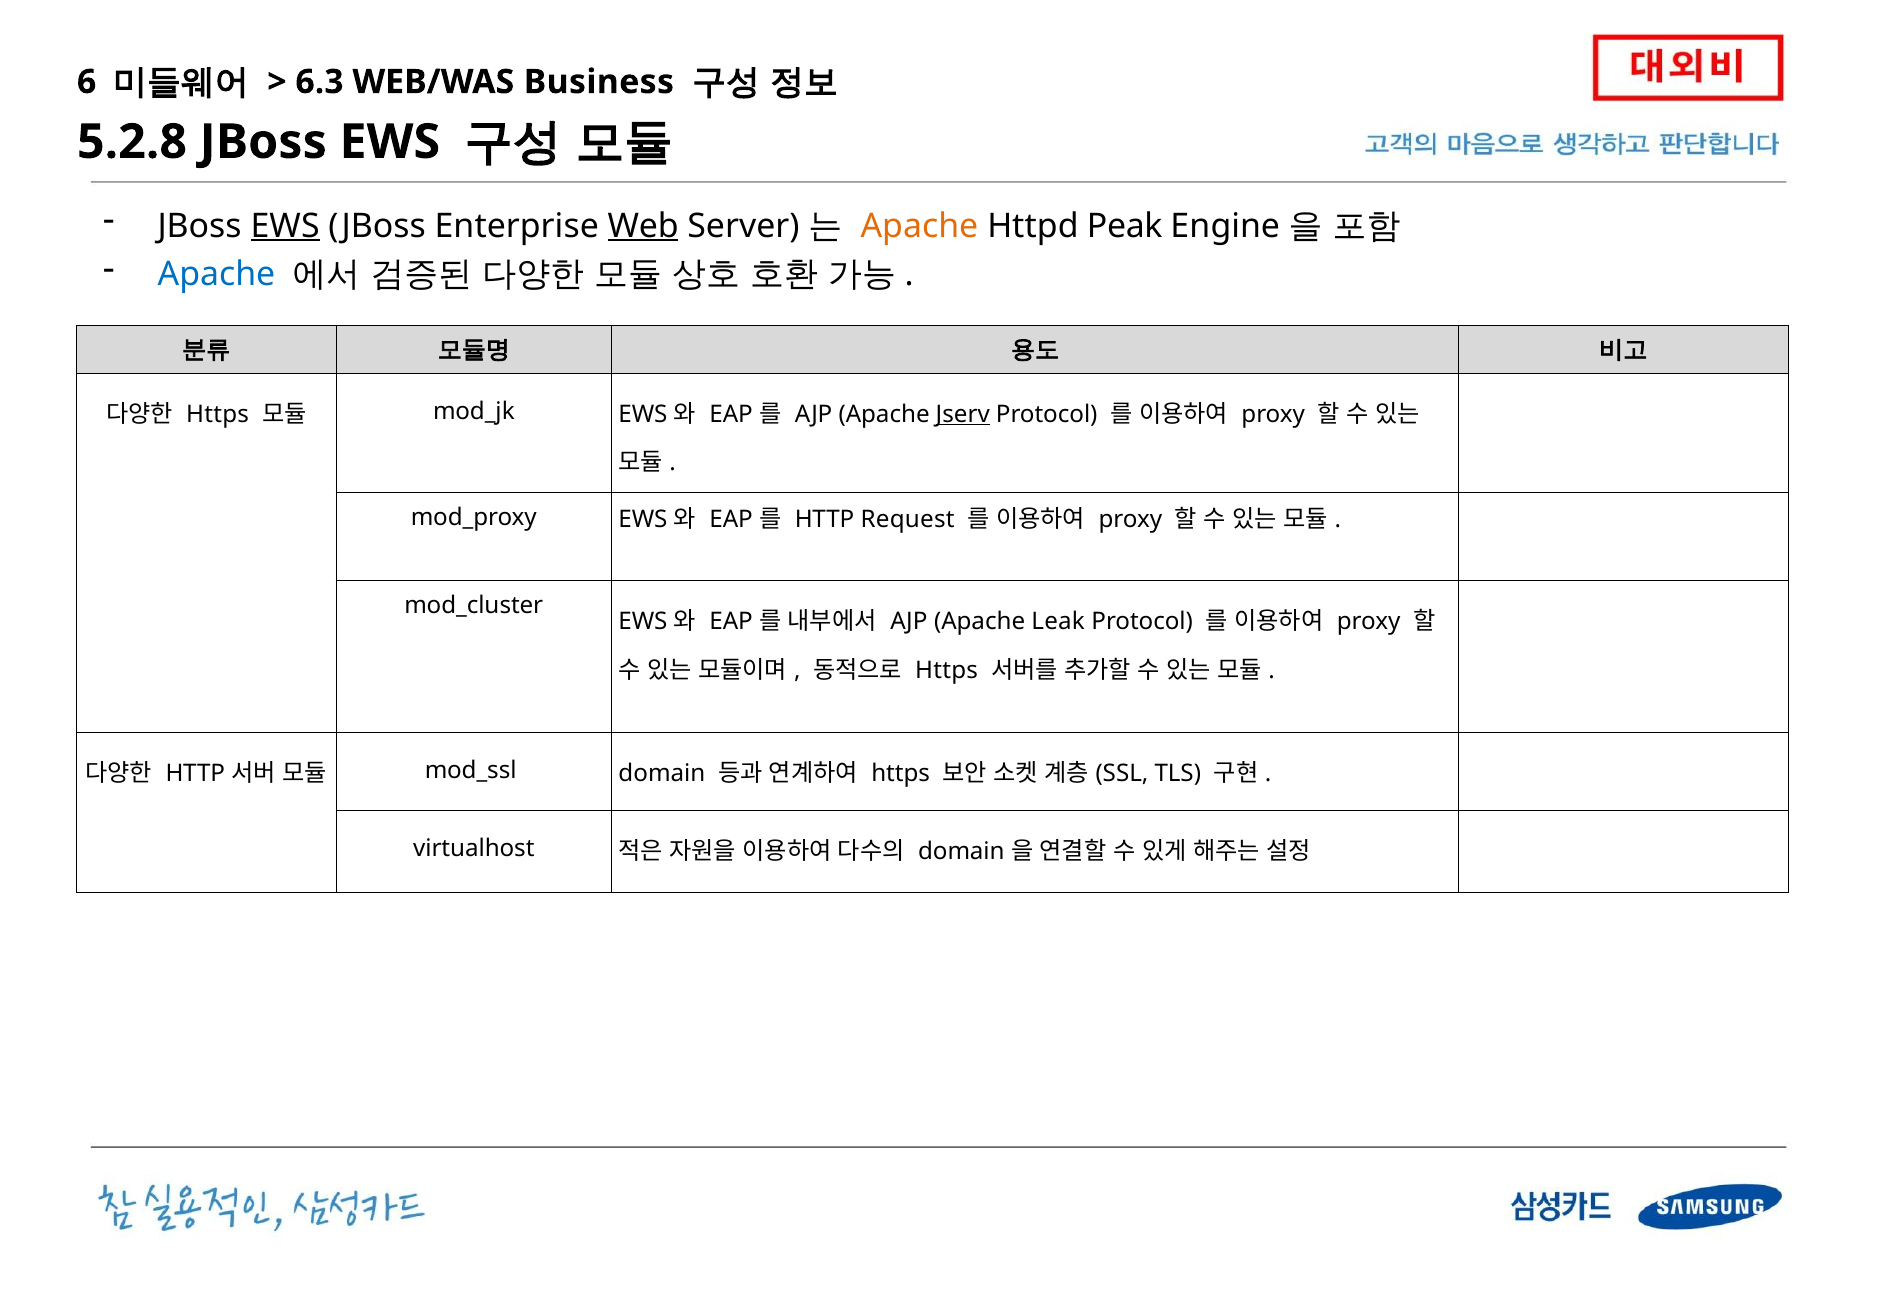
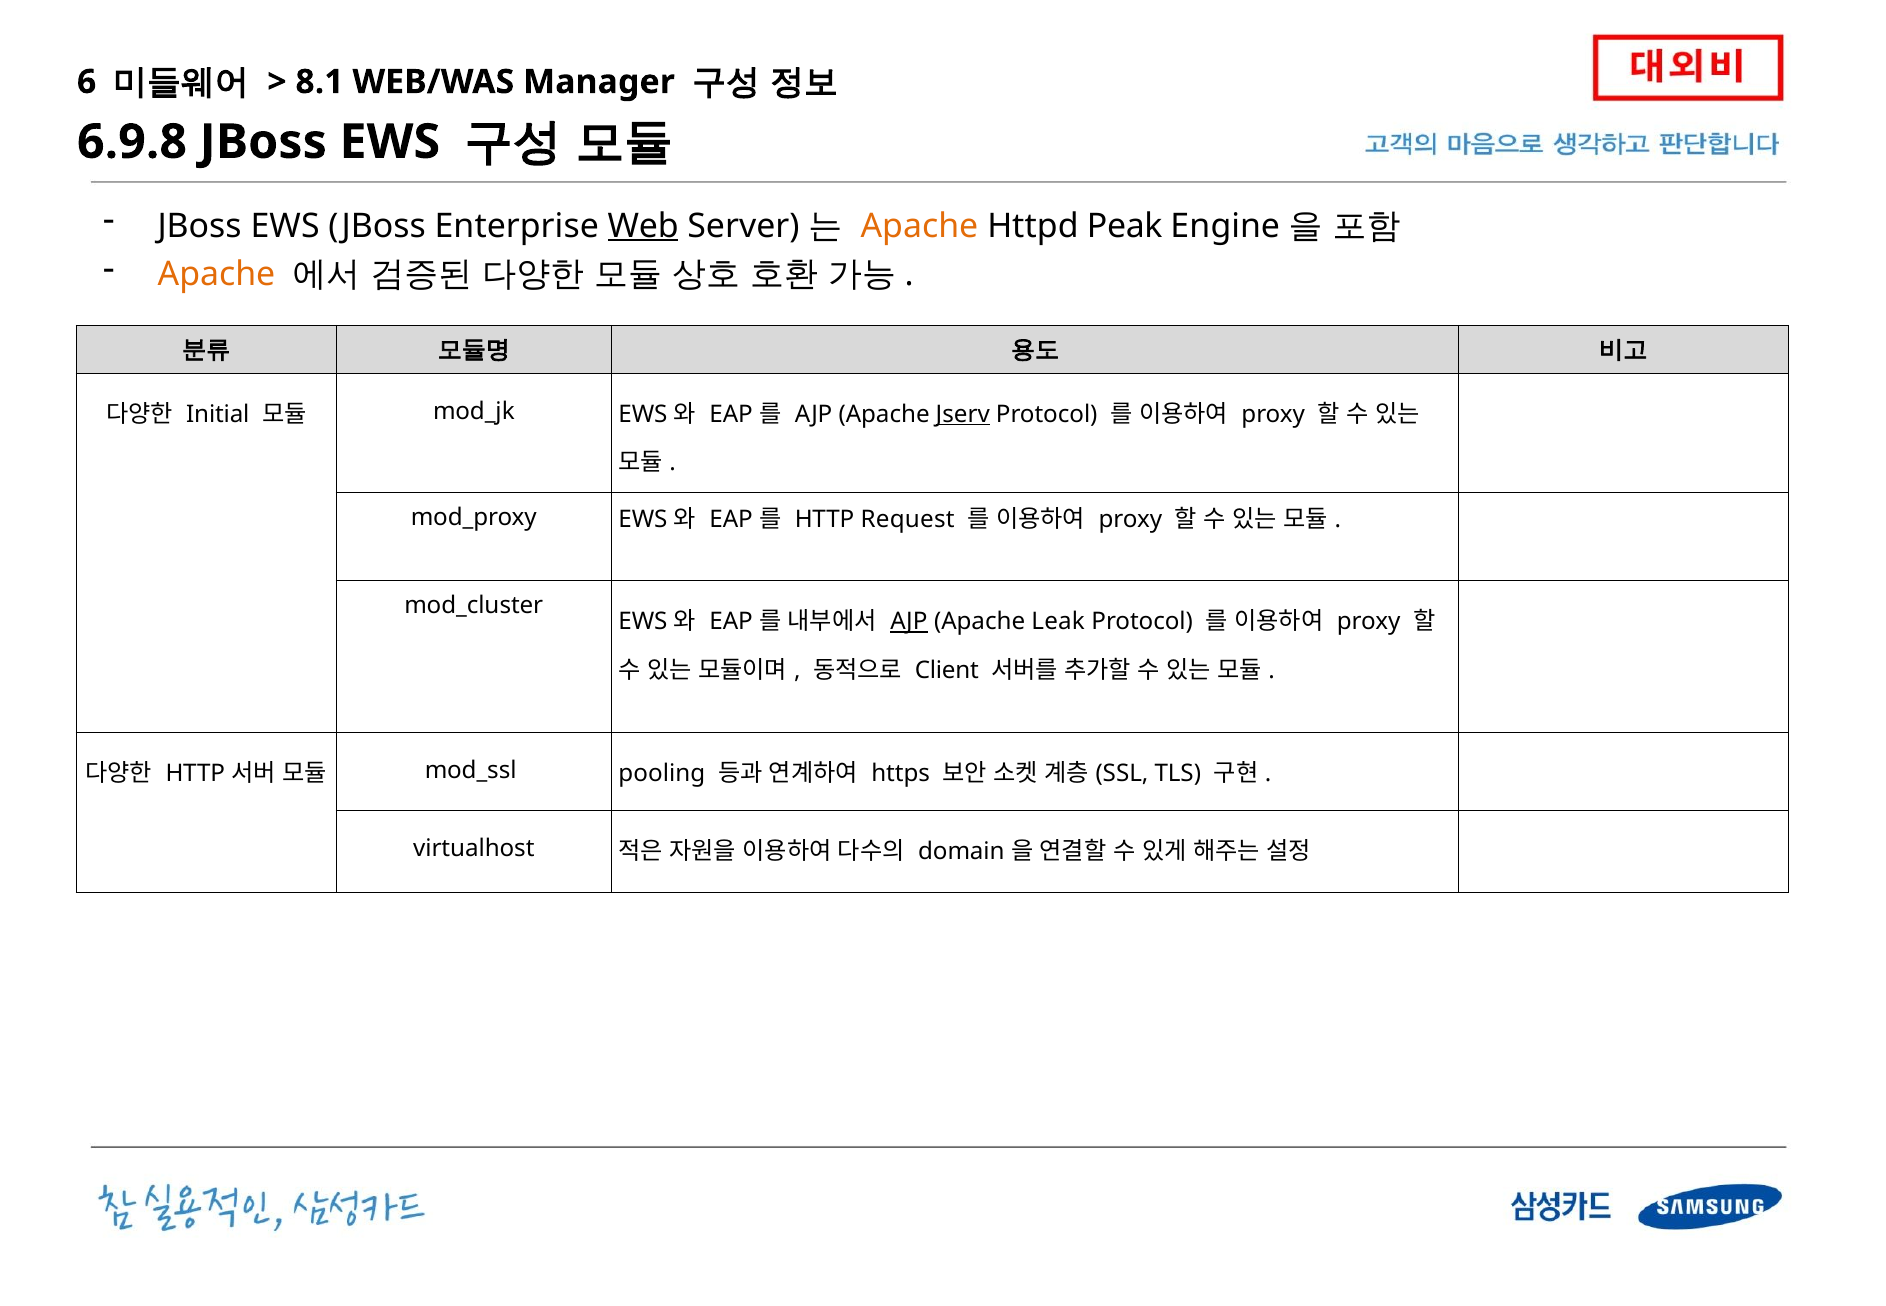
6.3: 6.3 -> 8.1 (320, 82)
Business: Business -> Manager (599, 82)
5.2.8: 5.2.8 -> 6.9.8 (132, 142)
EWS underline: present -> none (285, 226)
Apache colour: blue -> orange (216, 275)
Https: Https -> Initial (218, 414)
AJP underline: none -> present (909, 621)
Https: Https -> Client (947, 670)
domain: domain -> pooling (662, 773)
